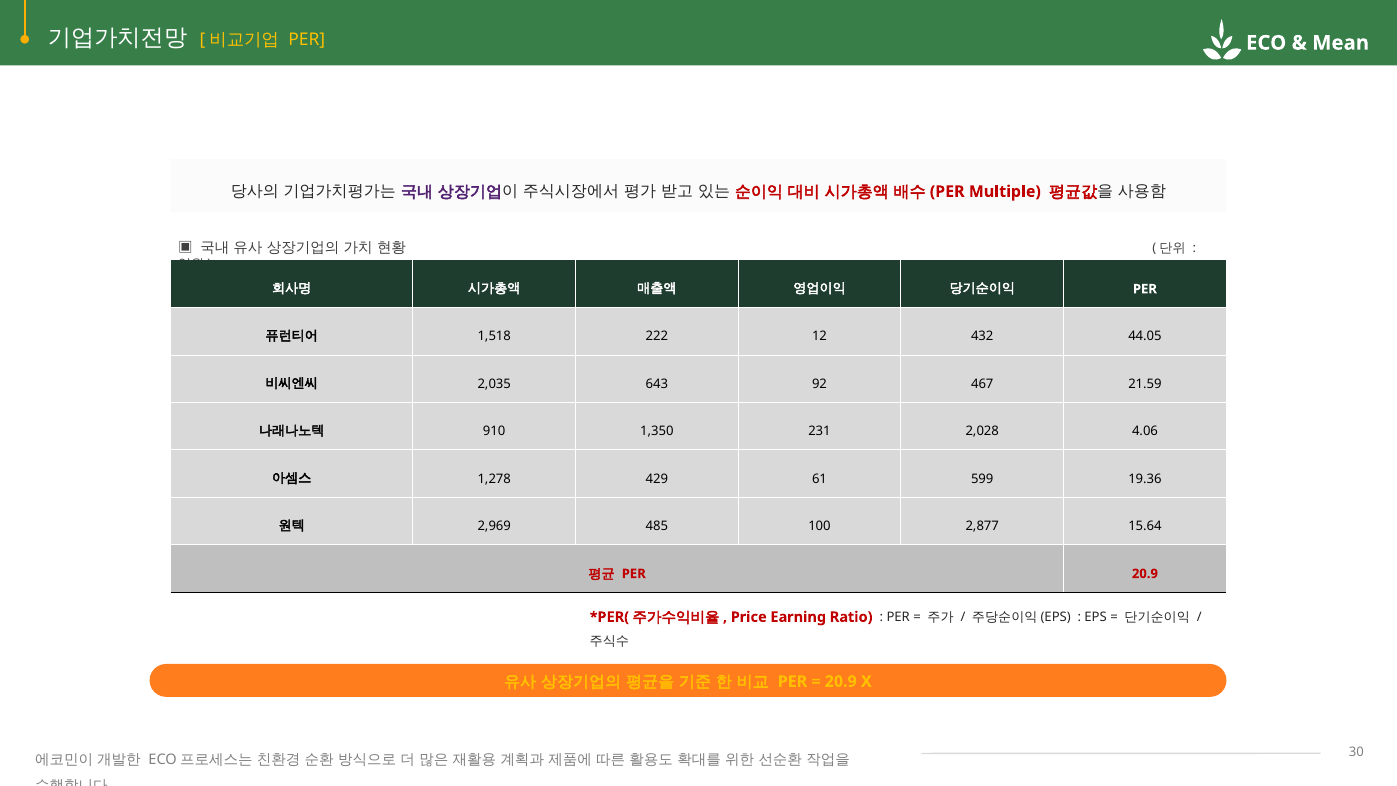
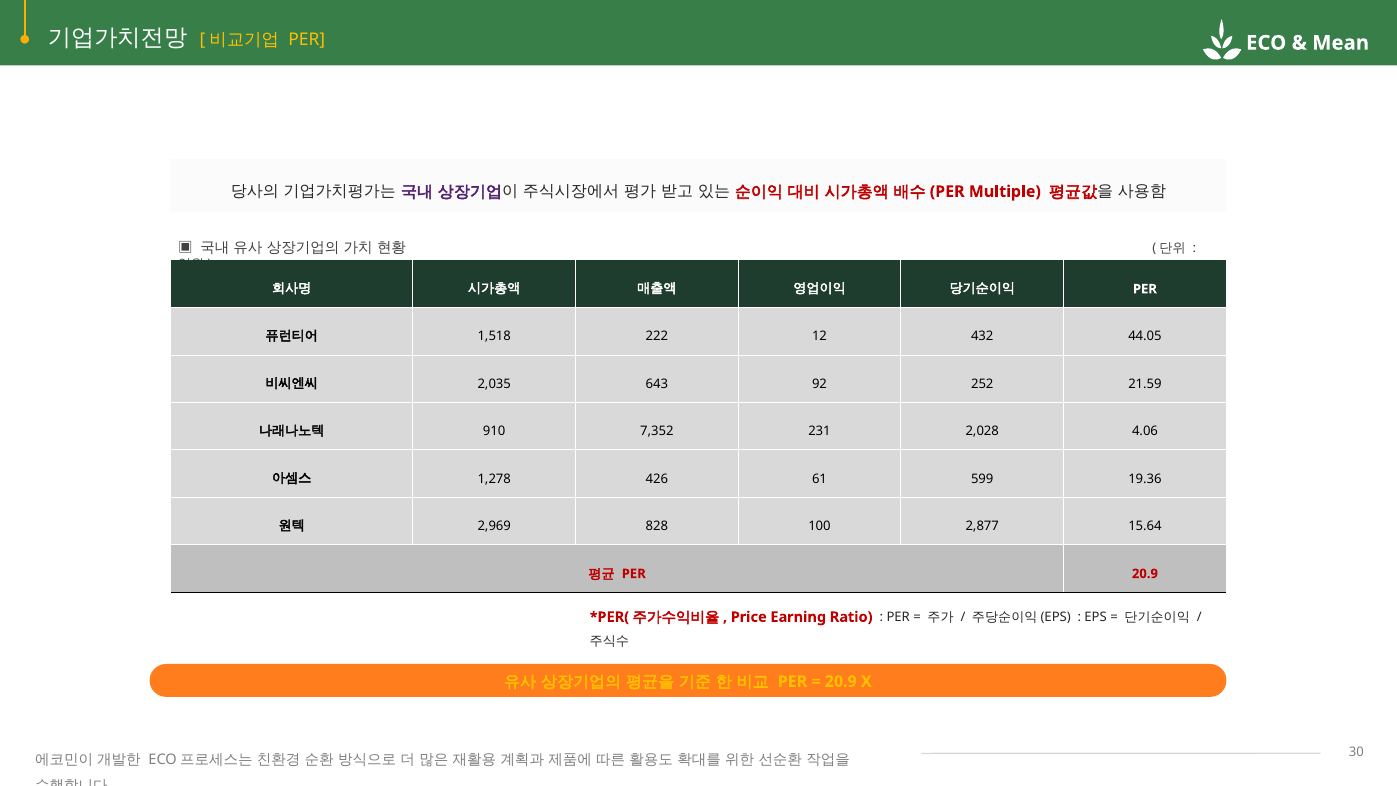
467: 467 -> 252 (982, 384)
1,350: 1,350 -> 7,352 (657, 431)
429: 429 -> 426 (657, 479)
485: 485 -> 828 (657, 526)
